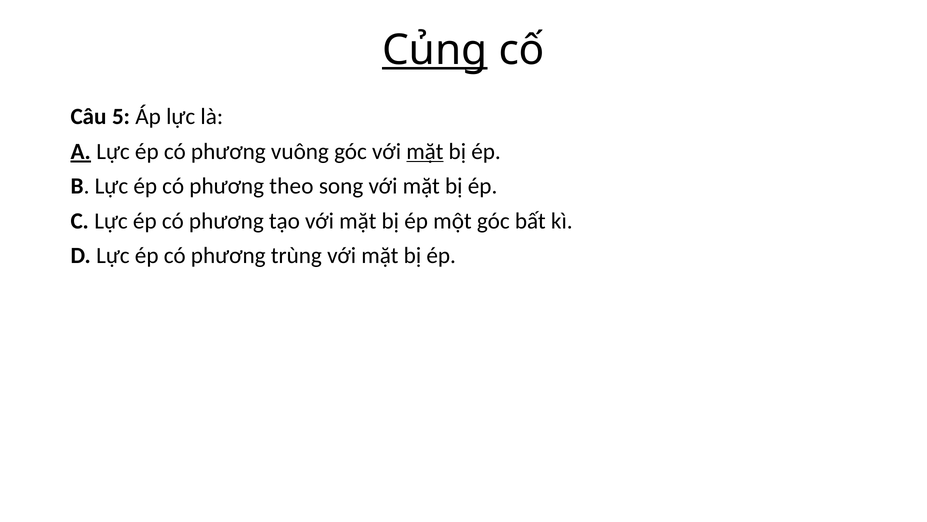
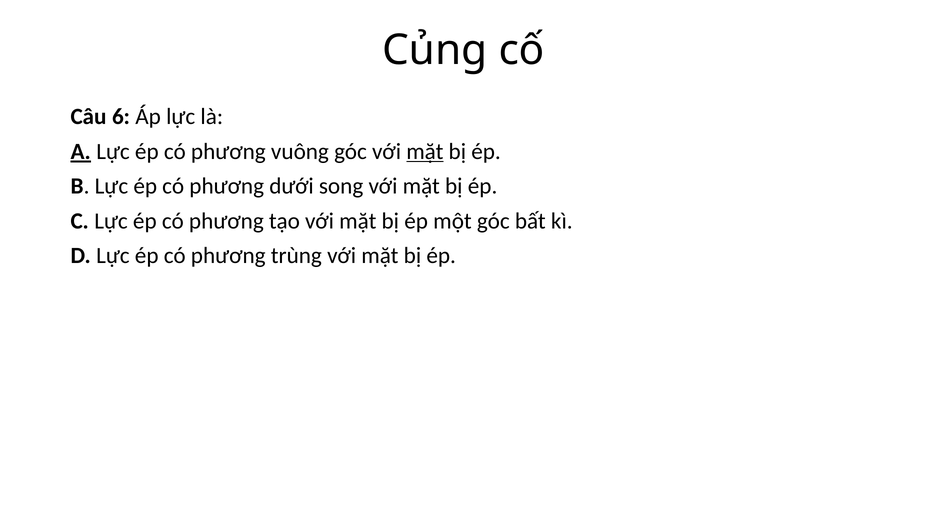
Củng underline: present -> none (435, 50)
5: 5 -> 6 (121, 117)
theo: theo -> dưới (292, 186)
